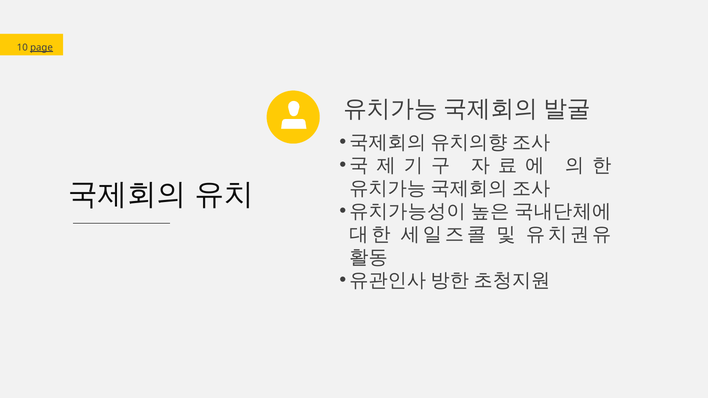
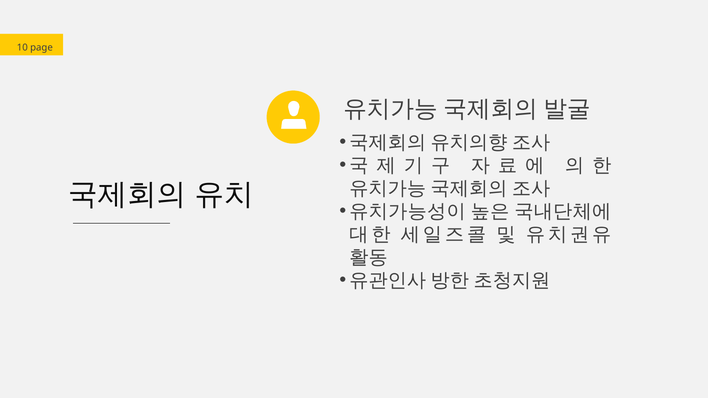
page underline: present -> none (42, 47)
